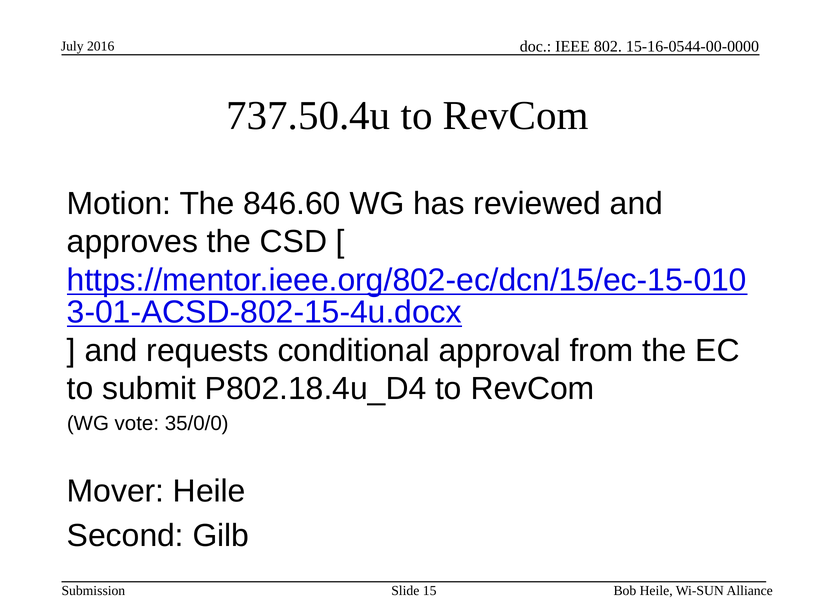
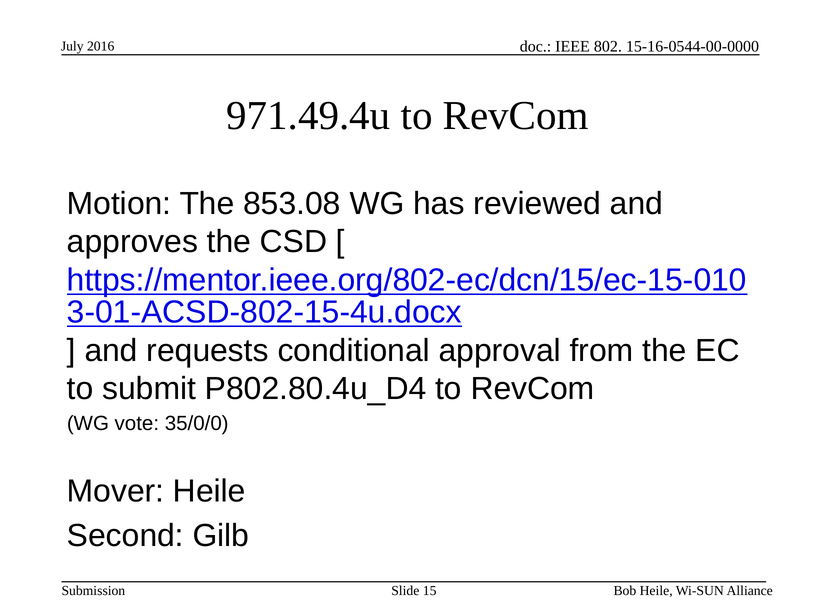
737.50.4u: 737.50.4u -> 971.49.4u (308, 116)
846.60: 846.60 -> 853.08 (292, 203)
P802.18.4u_D4: P802.18.4u_D4 -> P802.80.4u_D4 (316, 389)
